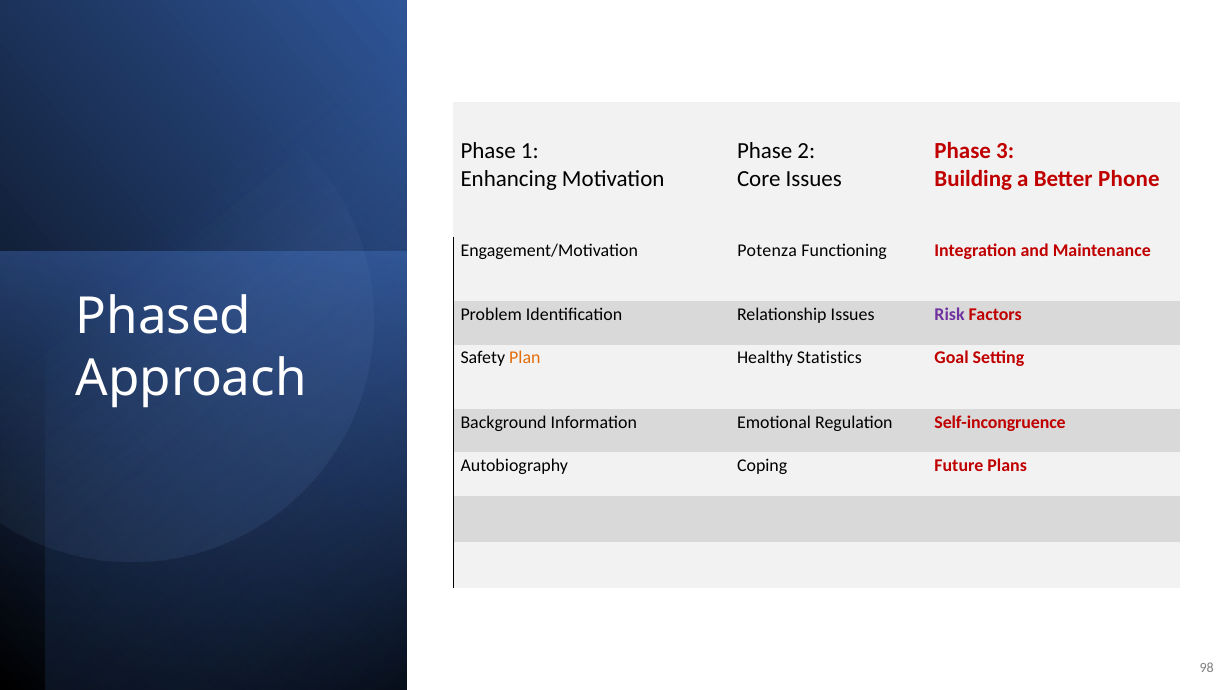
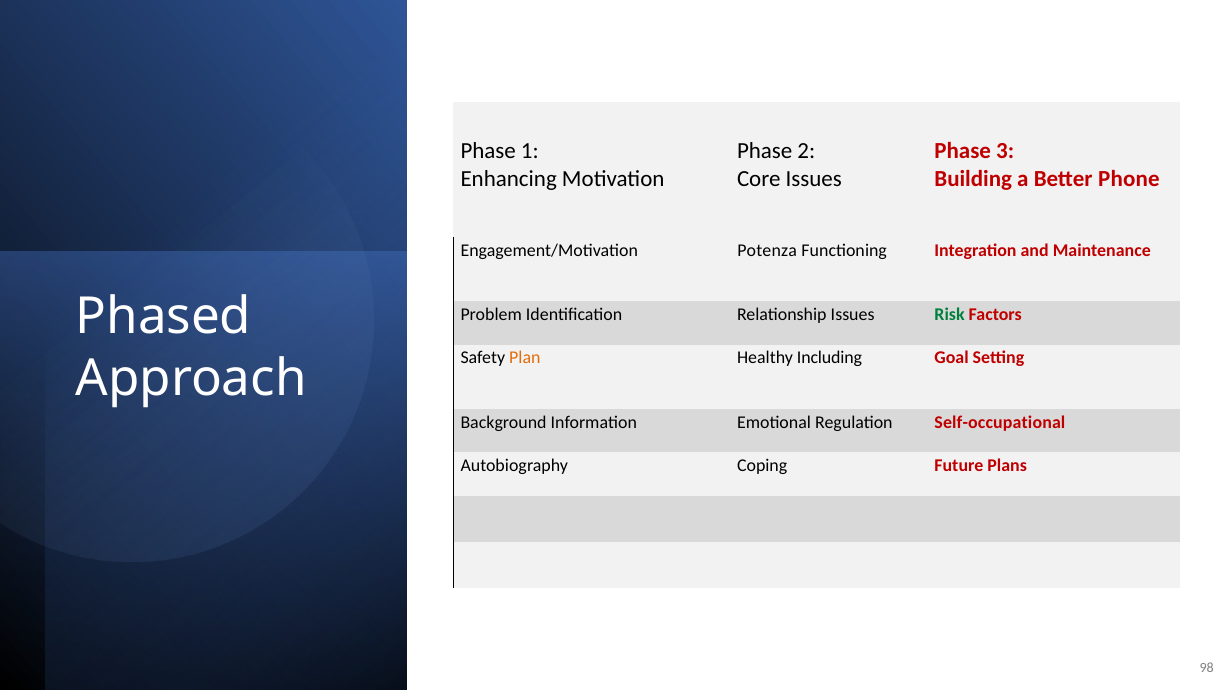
Risk colour: purple -> green (950, 315)
Statistics: Statistics -> Including (829, 358)
Self-incongruence: Self-incongruence -> Self-occupational (1000, 422)
